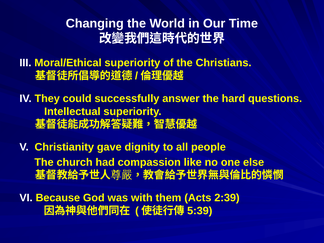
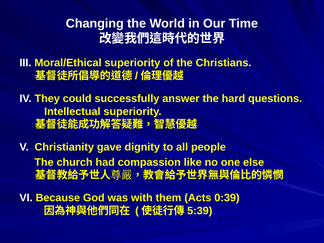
2:39: 2:39 -> 0:39 (227, 198)
